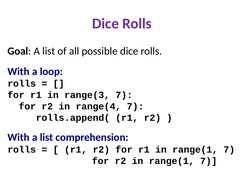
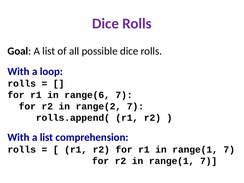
range(3: range(3 -> range(6 (87, 95)
range(4: range(4 -> range(2 (98, 106)
